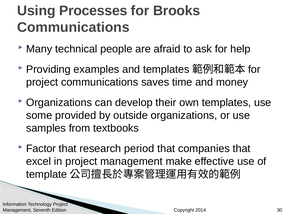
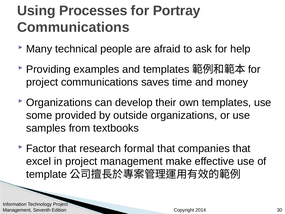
Brooks: Brooks -> Portray (177, 11)
period: period -> formal (139, 148)
